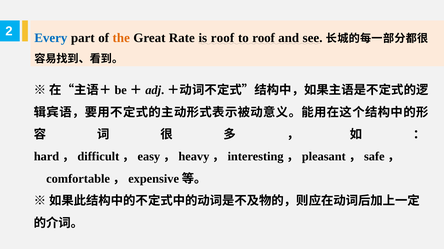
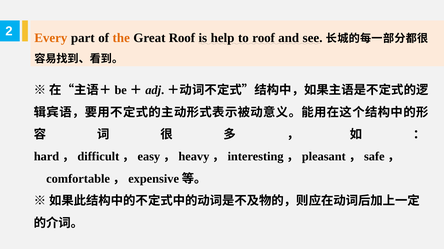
Every colour: blue -> orange (51, 38)
Great Rate: Rate -> Roof (182, 38)
is roof: roof -> help (223, 38)
